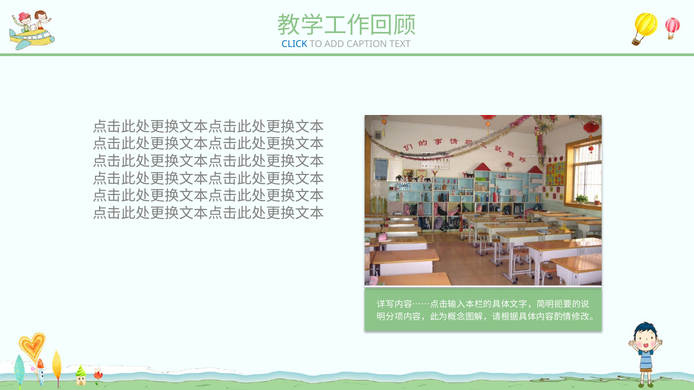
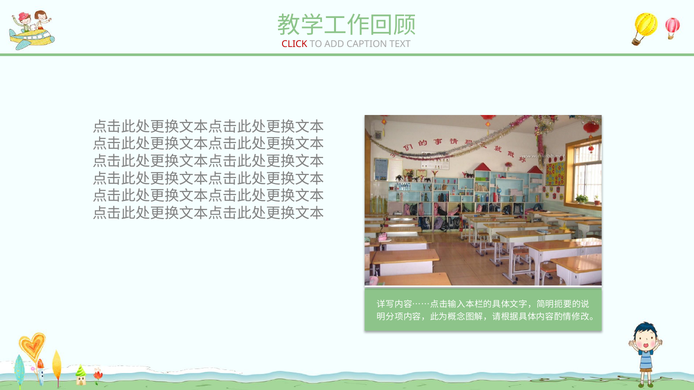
CLICK colour: blue -> red (294, 44)
